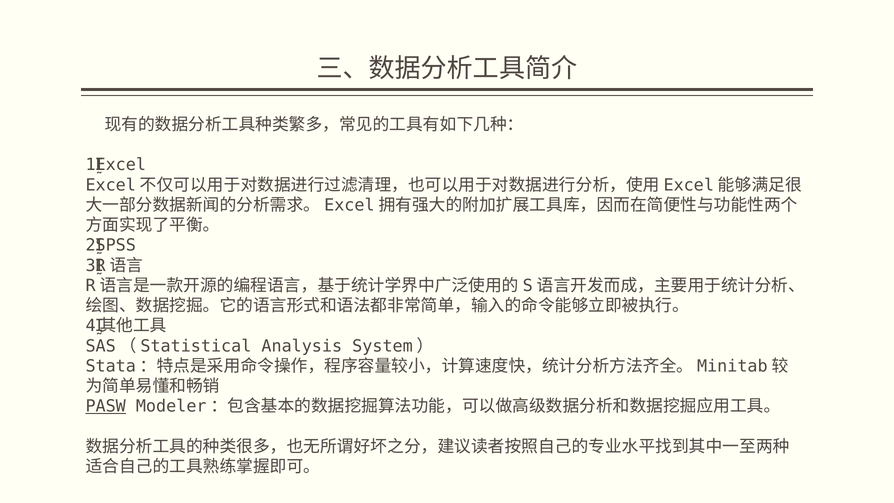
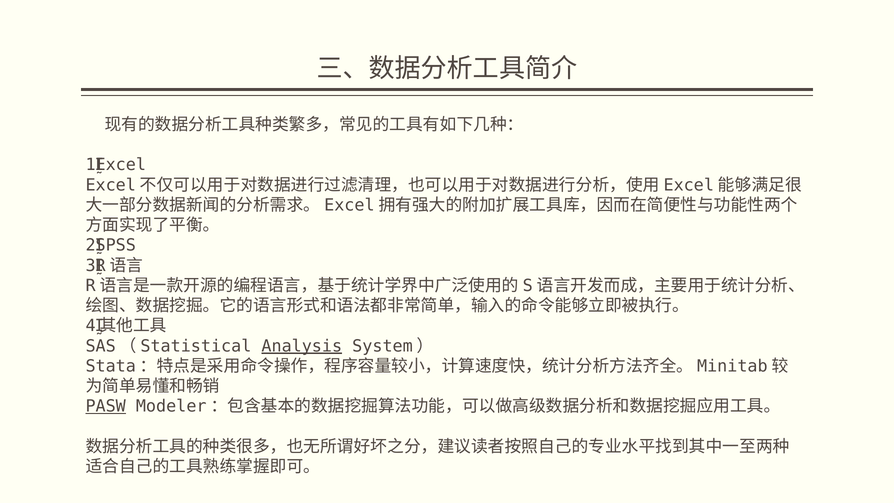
Analysis underline: none -> present (302, 346)
